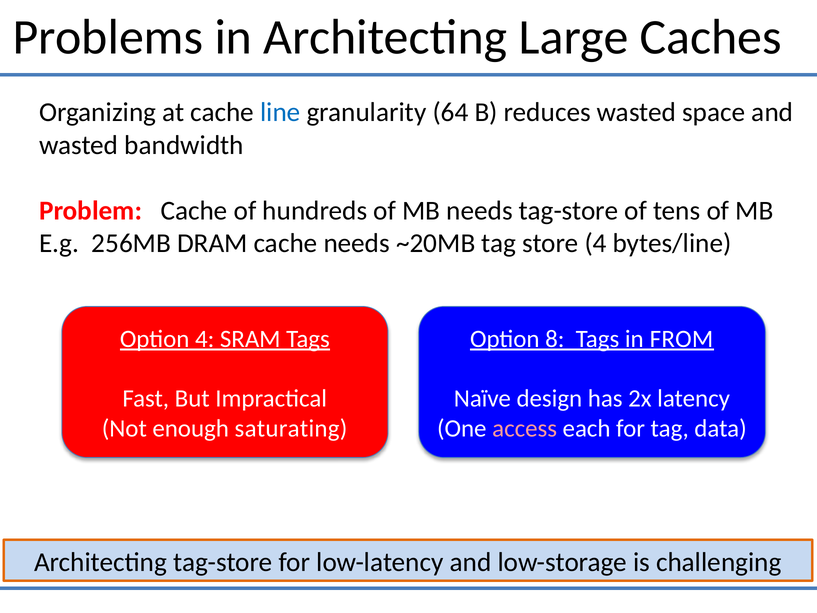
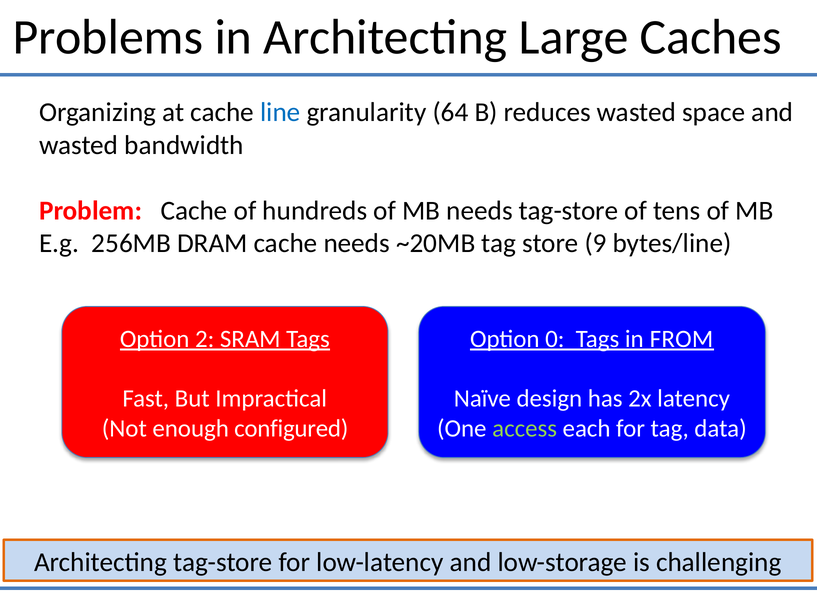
store 4: 4 -> 9 (596, 243)
Option 4: 4 -> 2 (205, 339)
8: 8 -> 0 (555, 339)
saturating: saturating -> configured (291, 428)
access colour: pink -> light green (525, 428)
